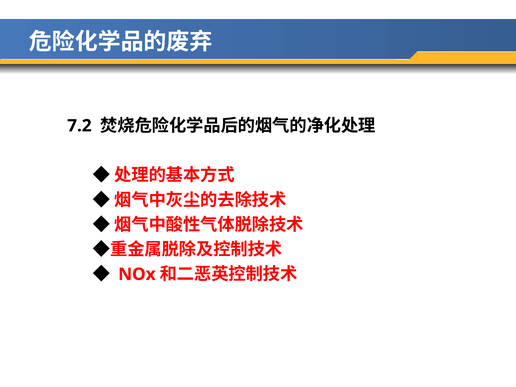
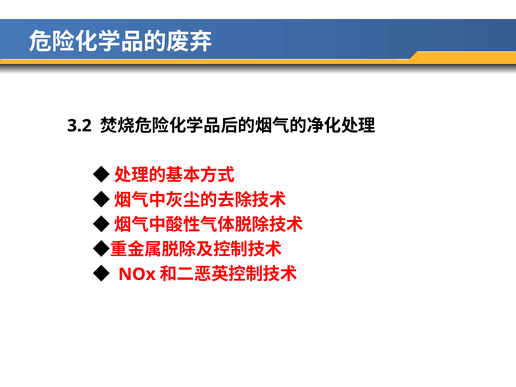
7.2: 7.2 -> 3.2 (79, 126)
